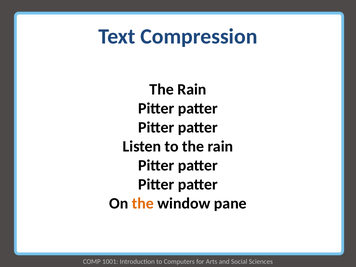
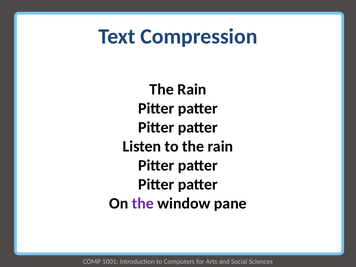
the colour: orange -> purple (143, 203)
